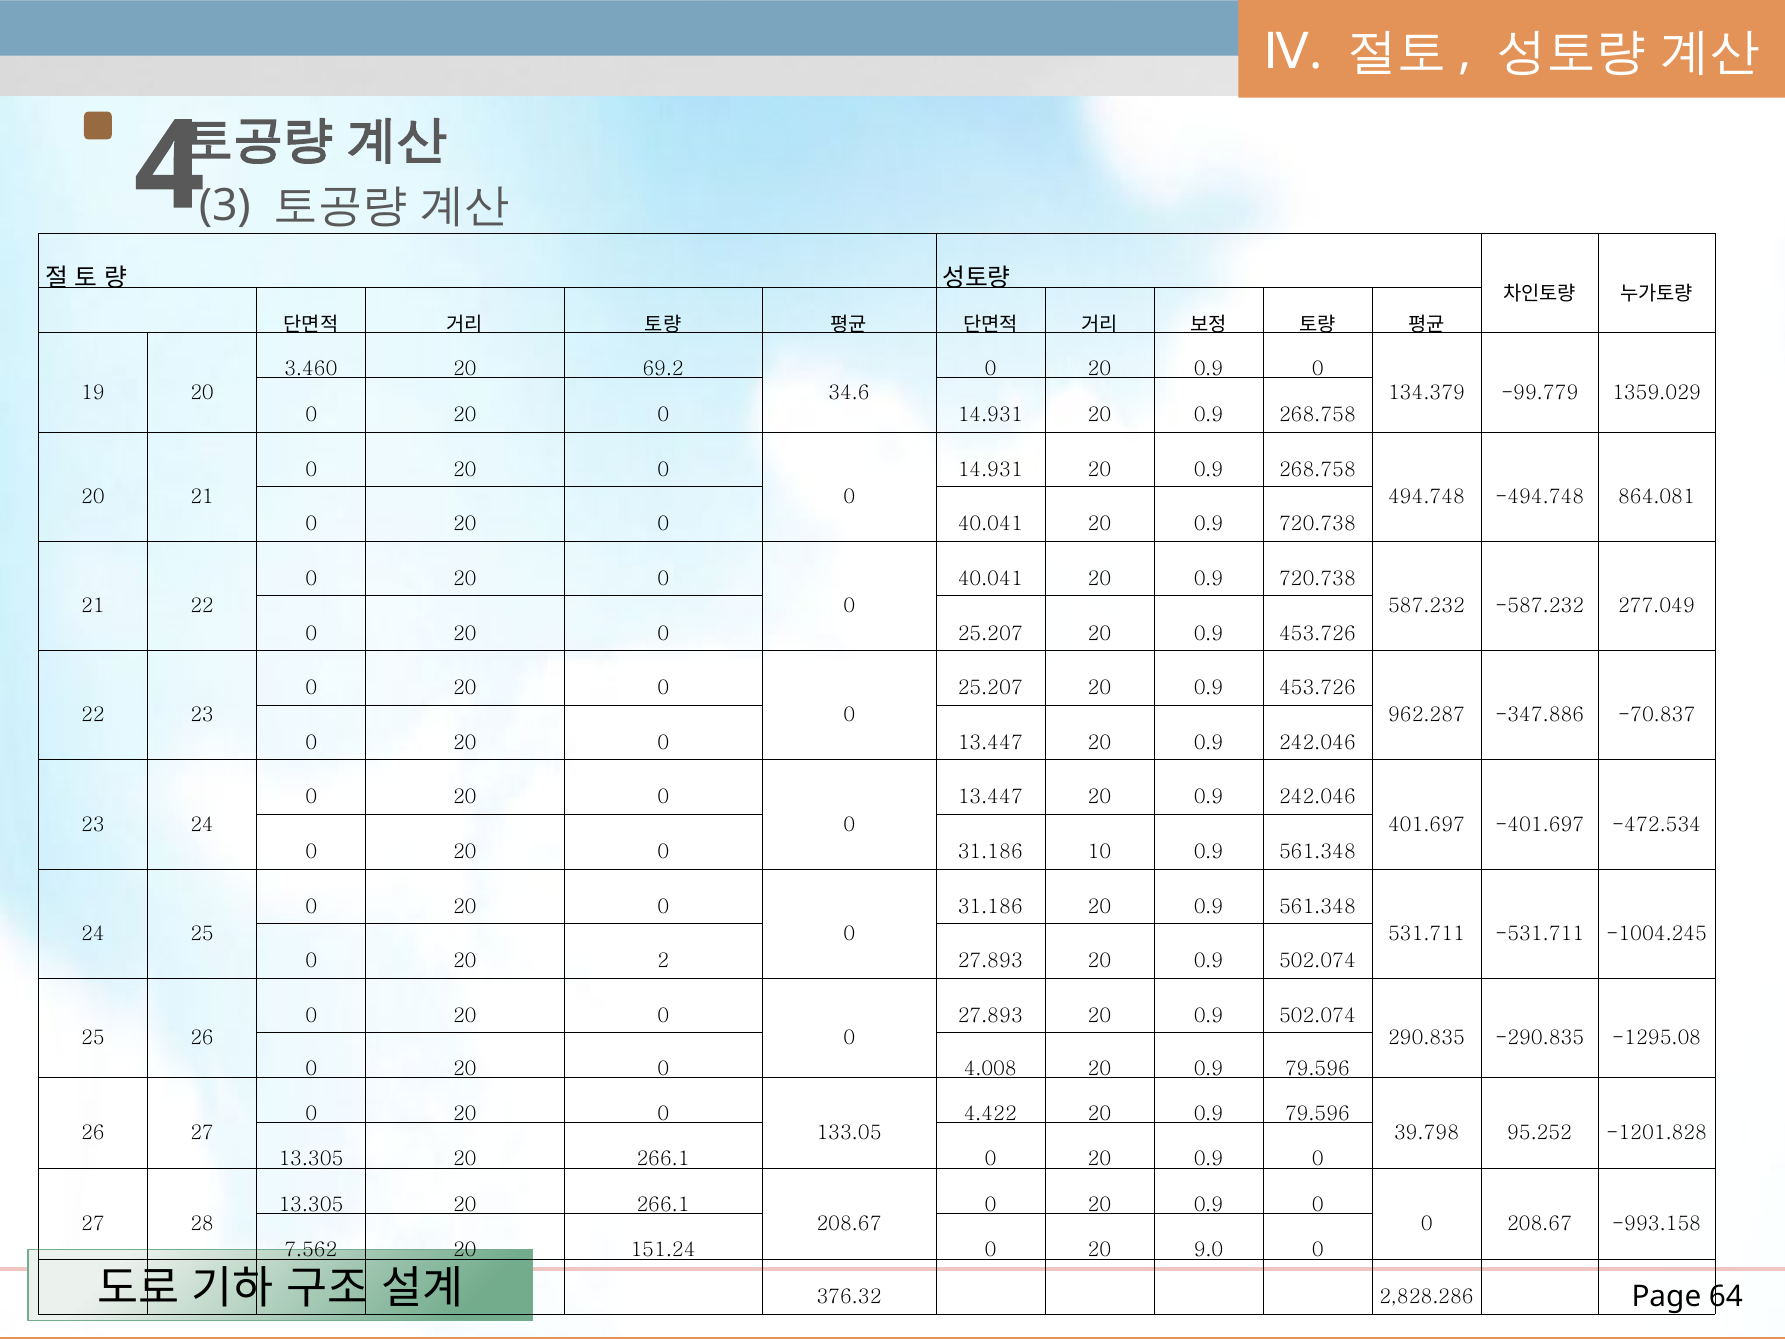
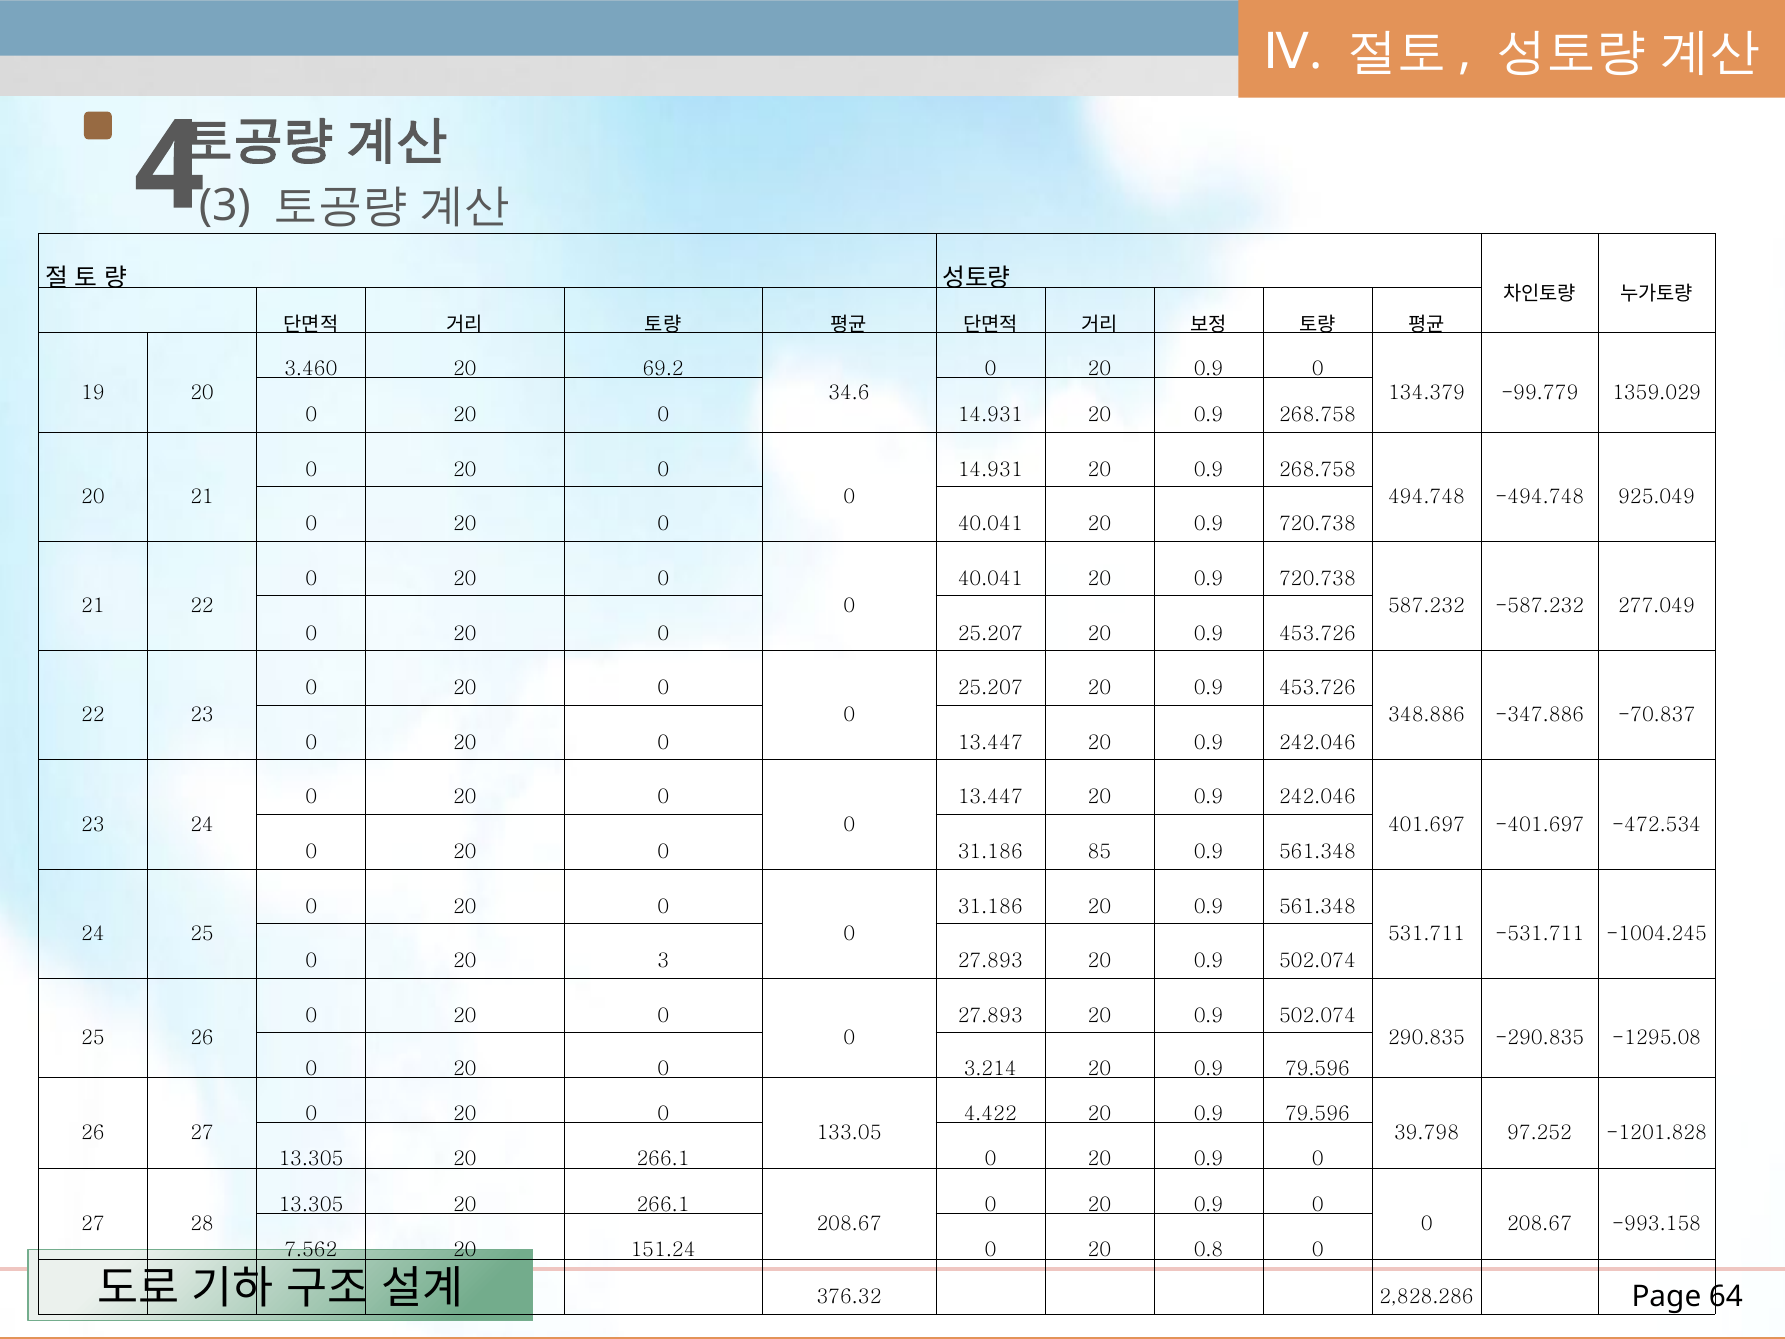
864.081: 864.081 -> 925.049 (1656, 497)
962.287: 962.287 -> 348.886 (1427, 715)
10: 10 -> 85 (1099, 852)
20 2: 2 -> 3 (663, 961)
4.008: 4.008 -> 3.214 (990, 1069)
95.252: 95.252 -> 97.252 (1540, 1133)
9.0: 9.0 -> 0.8 (1209, 1249)
